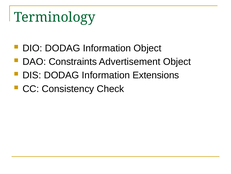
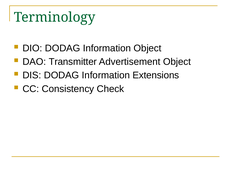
Constraints: Constraints -> Transmitter (73, 62)
